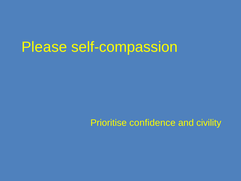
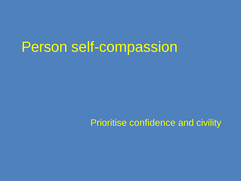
Please: Please -> Person (44, 47)
